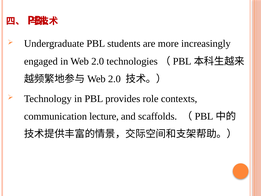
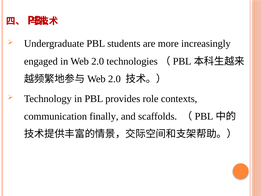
lecture: lecture -> finally (104, 116)
